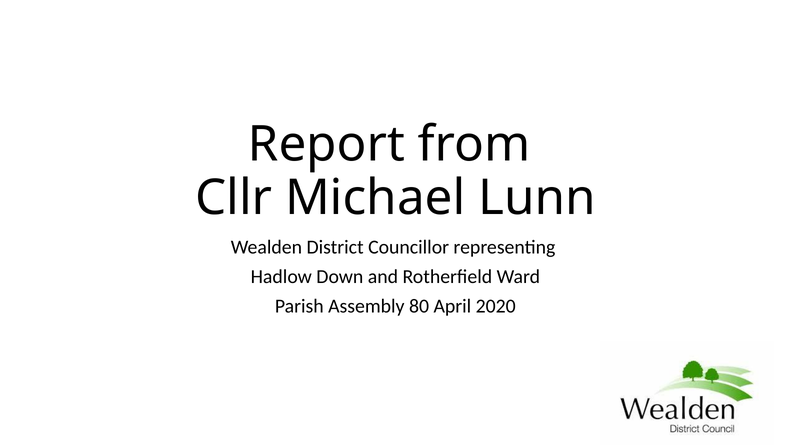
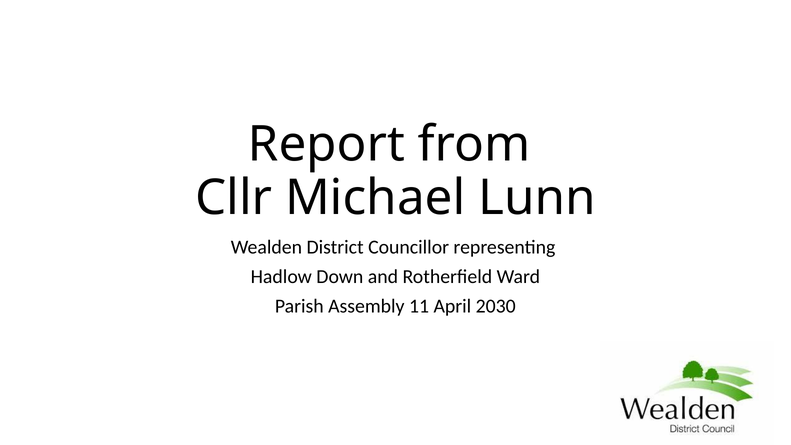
80: 80 -> 11 (419, 306)
2020: 2020 -> 2030 (496, 306)
